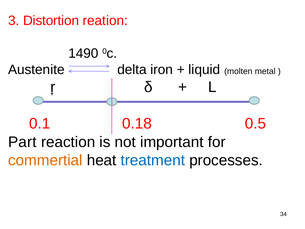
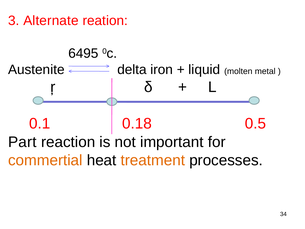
Distortion: Distortion -> Alternate (51, 21)
1490: 1490 -> 6495 (83, 53)
treatment colour: blue -> orange (153, 160)
